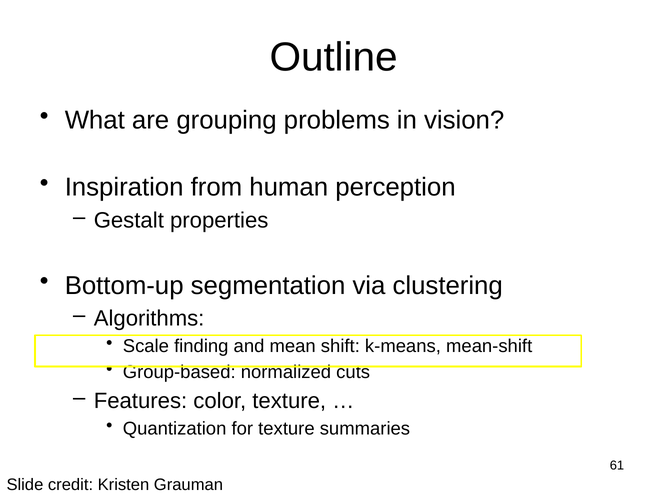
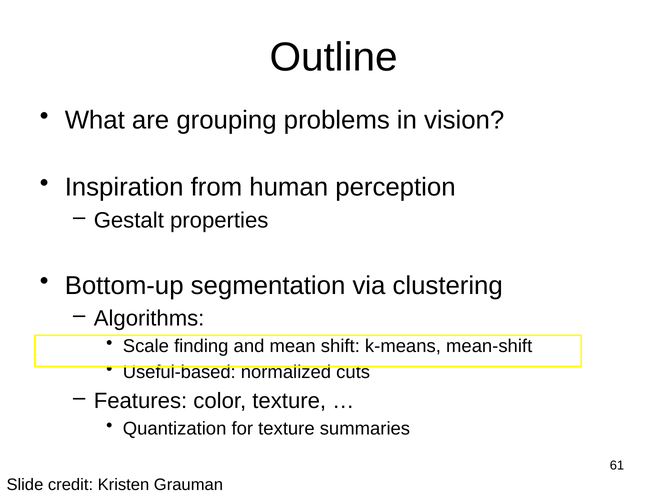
Group-based: Group-based -> Useful-based (179, 372)
